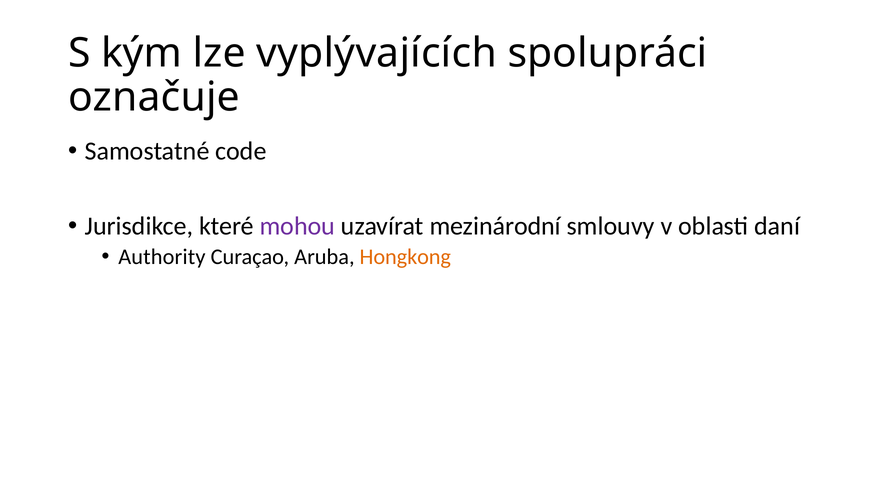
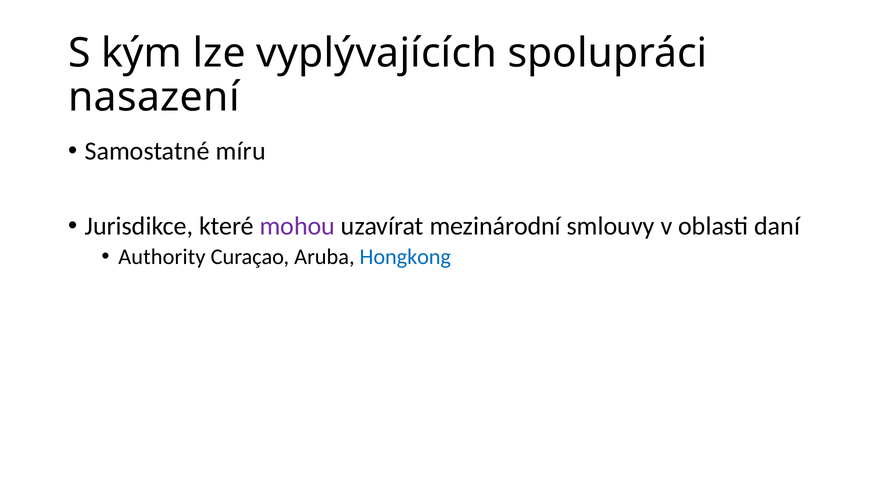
označuje: označuje -> nasazení (154, 97)
code: code -> míru (241, 151)
Hongkong colour: orange -> blue (405, 257)
